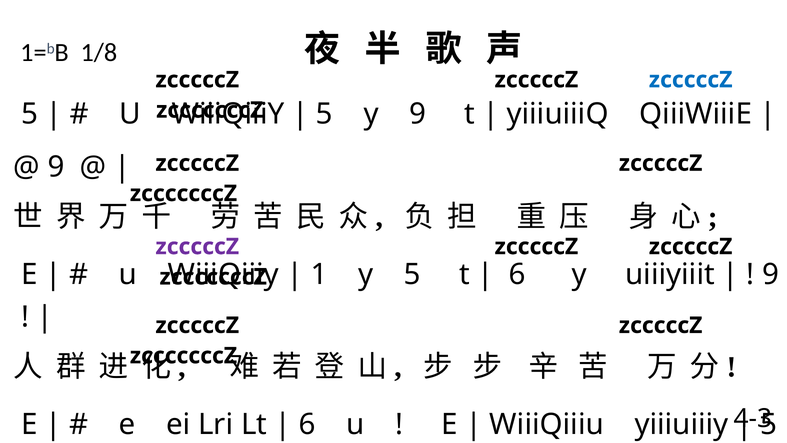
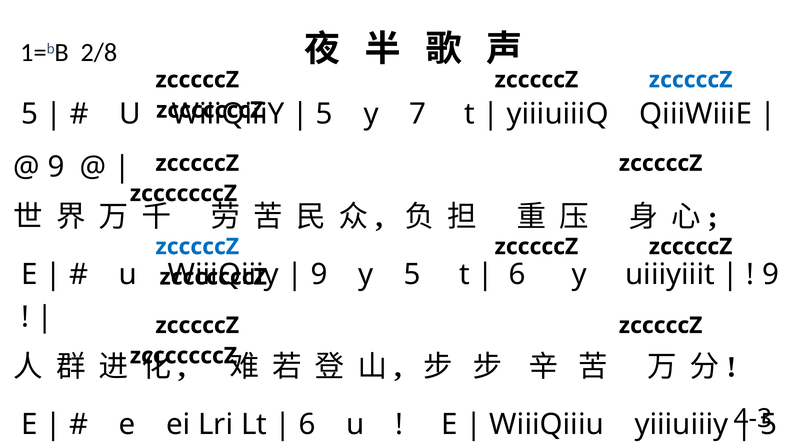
1/8: 1/8 -> 2/8 (99, 53)
y 9: 9 -> 7 (418, 114)
zcccccZ colour: purple -> blue (197, 246)
1: 1 -> 9 (319, 274)
